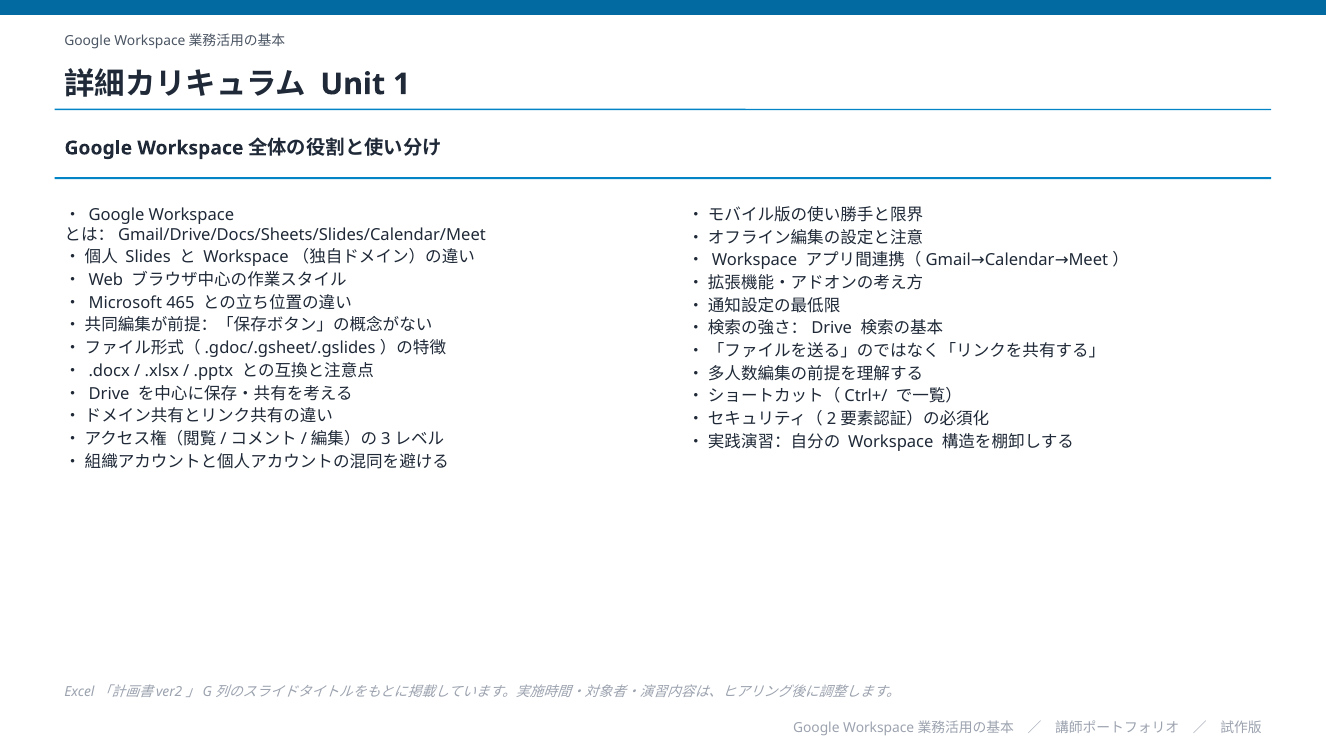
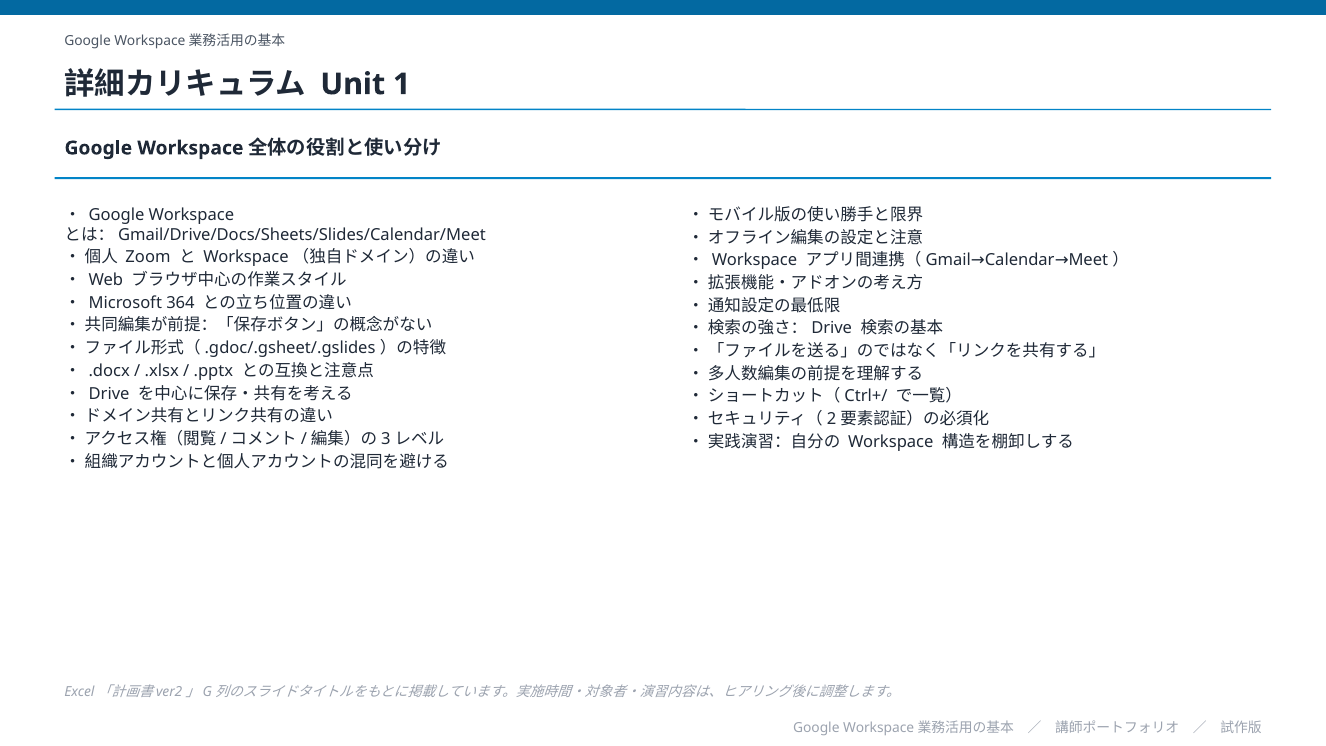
Slides: Slides -> Zoom (148, 257)
465: 465 -> 364 (180, 303)
